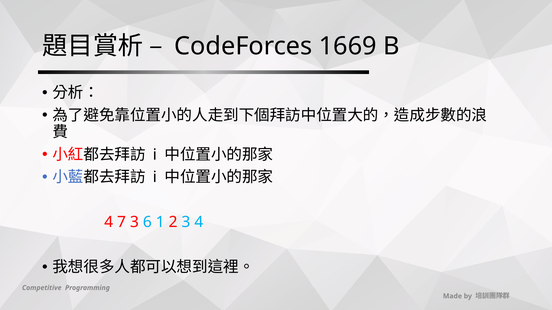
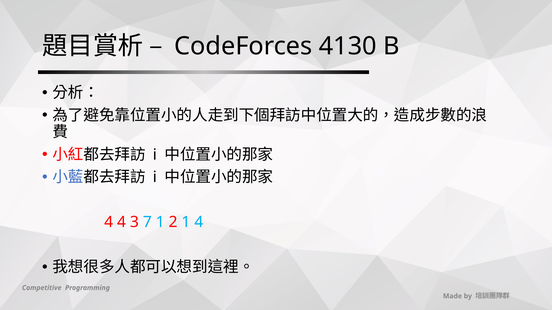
1669: 1669 -> 4130 (348, 46)
4 7: 7 -> 4 (122, 223)
6: 6 -> 7 (147, 223)
2 3: 3 -> 1 (186, 223)
